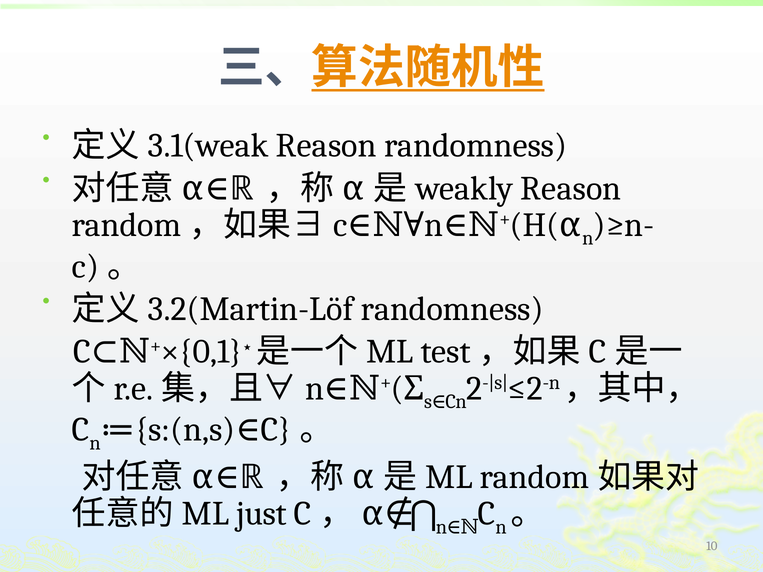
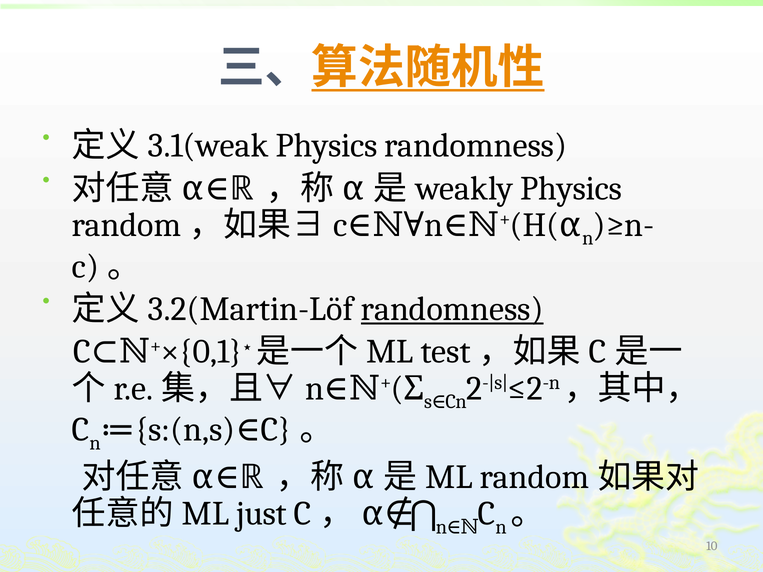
Reason: Reason -> Physics (327, 146)
Reason: Reason -> Physics (571, 188)
randomness underline: none -> present (452, 309)
